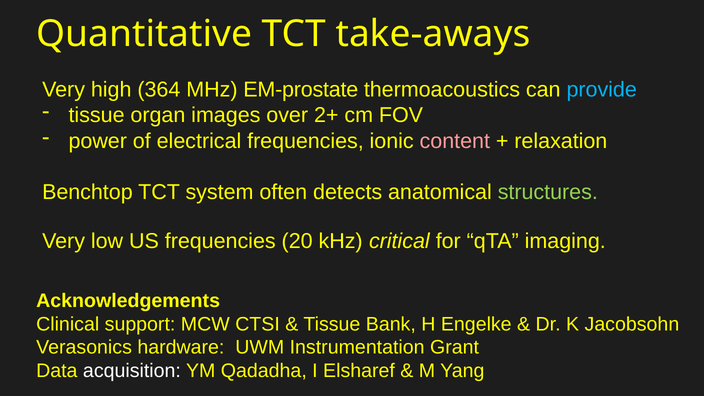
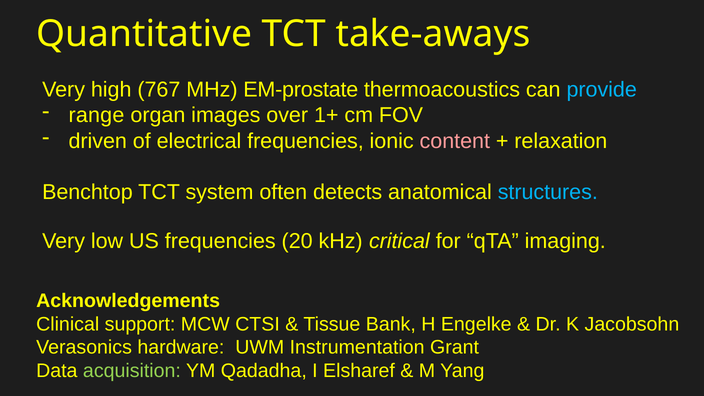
364: 364 -> 767 (159, 89)
tissue: tissue -> range (96, 115)
2+: 2+ -> 1+ (326, 115)
power: power -> driven (98, 141)
structures colour: light green -> light blue (548, 192)
acquisition colour: white -> light green (132, 371)
